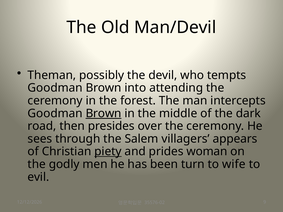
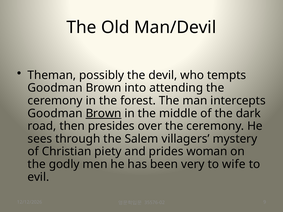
appears: appears -> mystery (235, 139)
piety underline: present -> none (108, 152)
turn: turn -> very (193, 164)
